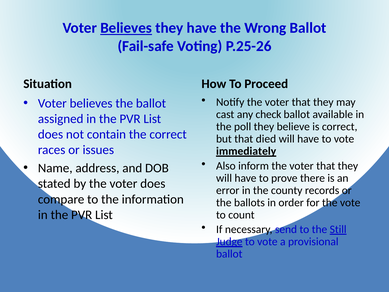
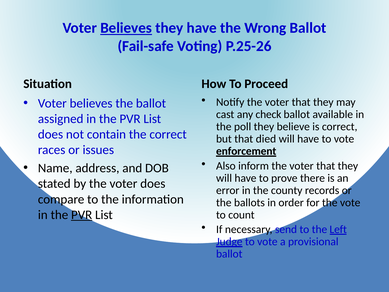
immediately: immediately -> enforcement (246, 151)
PVR underline: none -> present (82, 215)
Still: Still -> Left (338, 229)
